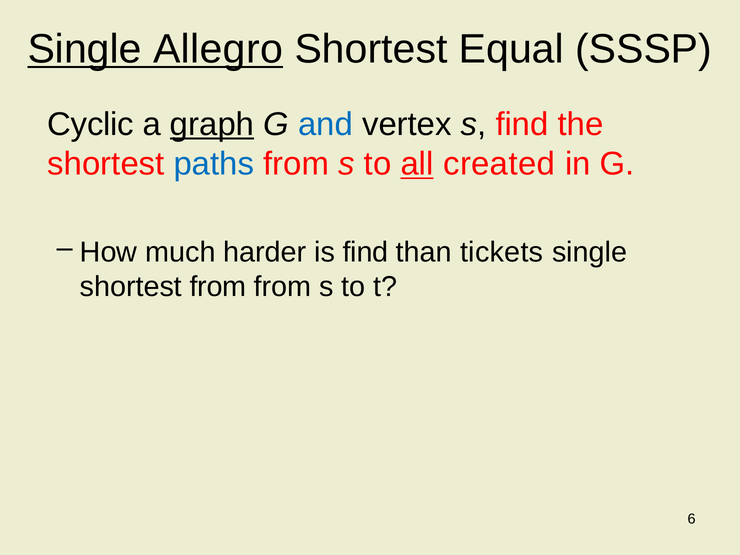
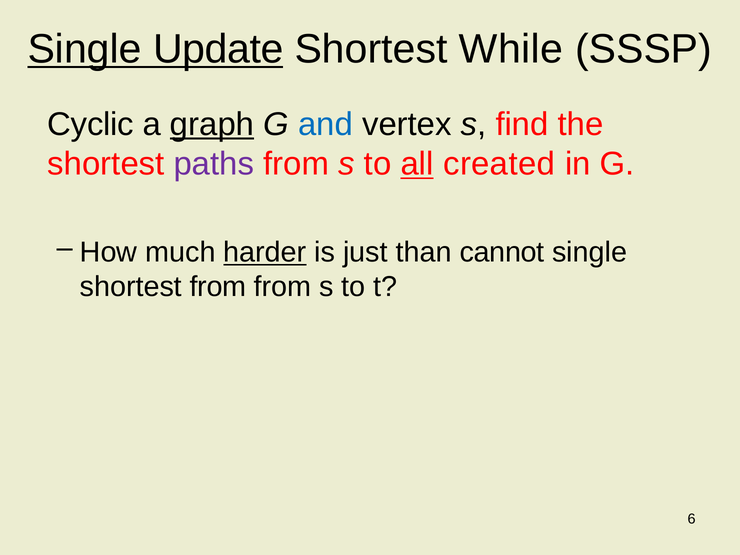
Allegro: Allegro -> Update (218, 49)
Equal: Equal -> While (511, 49)
paths colour: blue -> purple (214, 164)
harder underline: none -> present (265, 252)
is find: find -> just (365, 252)
tickets: tickets -> cannot (502, 252)
